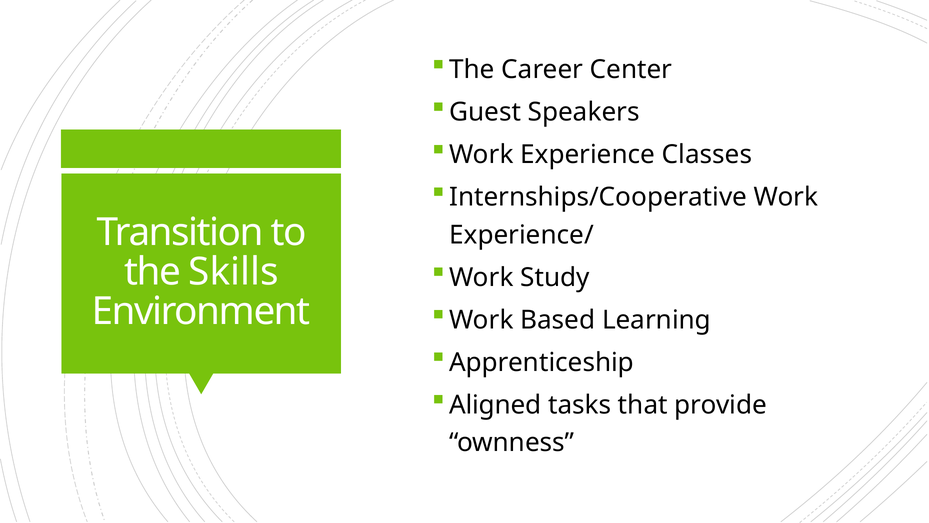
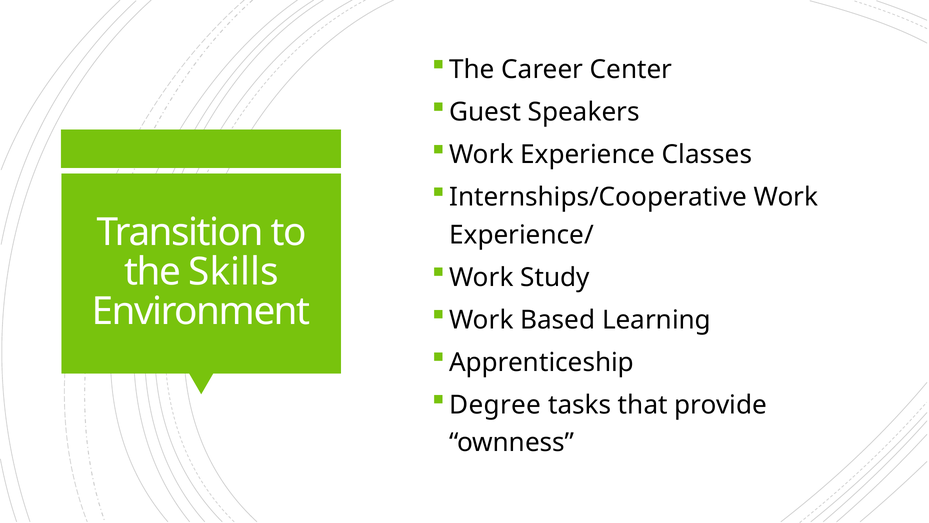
Aligned: Aligned -> Degree (495, 405)
